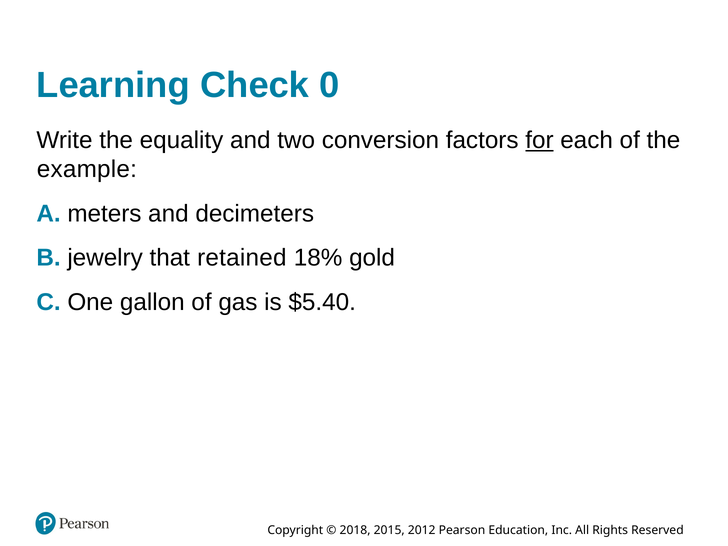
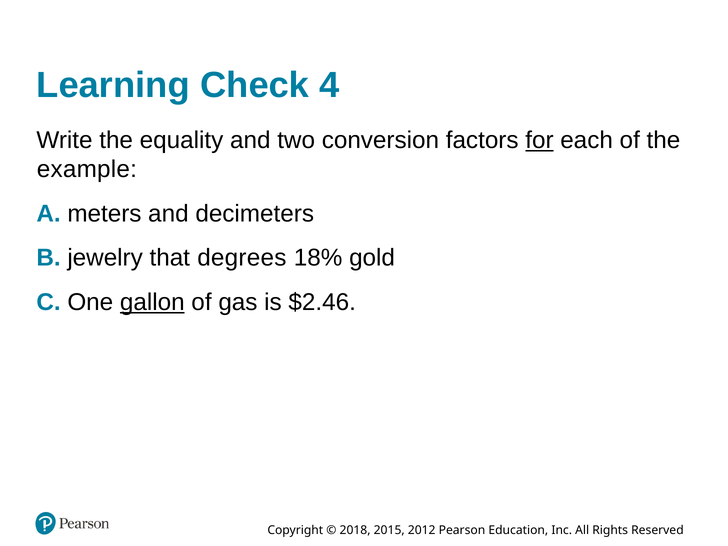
0: 0 -> 4 (329, 85)
retained: retained -> degrees (242, 258)
gallon underline: none -> present (152, 302)
$5.40: $5.40 -> $2.46 (322, 302)
